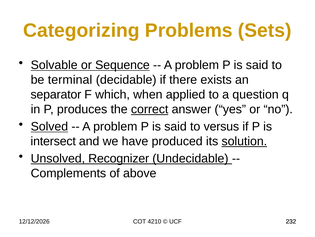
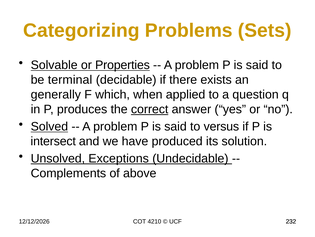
Sequence: Sequence -> Properties (122, 65)
separator: separator -> generally (56, 94)
solution underline: present -> none (244, 141)
Recognizer: Recognizer -> Exceptions (119, 158)
